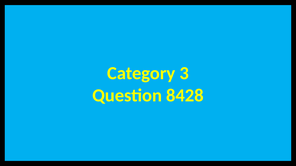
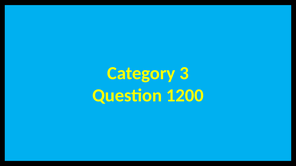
8428: 8428 -> 1200 (185, 96)
